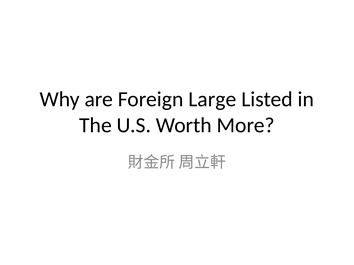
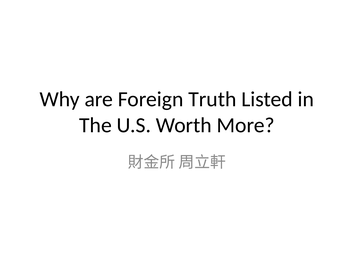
Large: Large -> Truth (212, 99)
